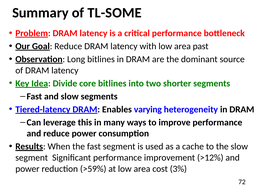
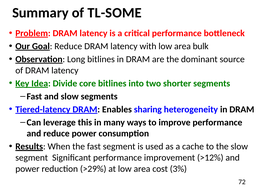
past: past -> bulk (201, 46)
varying: varying -> sharing (148, 109)
>59%: >59% -> >29% (93, 169)
